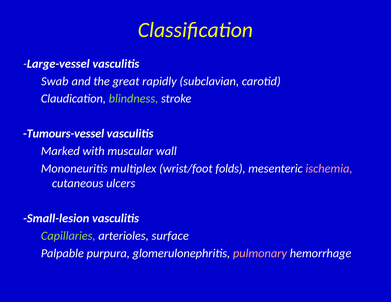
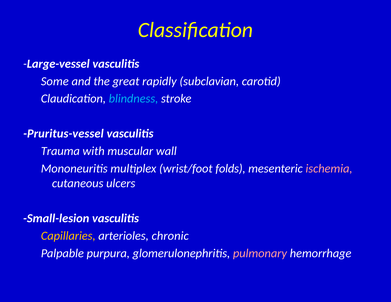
Swab: Swab -> Some (55, 81)
blindness colour: light green -> light blue (134, 99)
Tumours-vessel: Tumours-vessel -> Pruritus-vessel (63, 134)
Marked: Marked -> Trauma (60, 151)
Capillaries colour: light green -> yellow (68, 236)
surface: surface -> chronic (170, 236)
